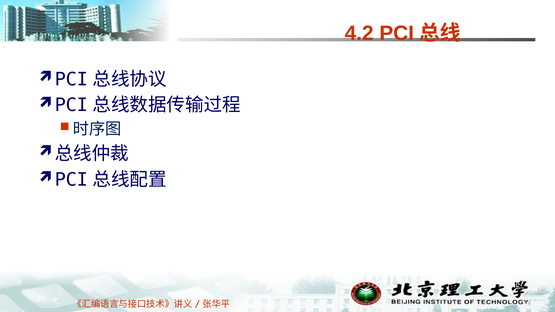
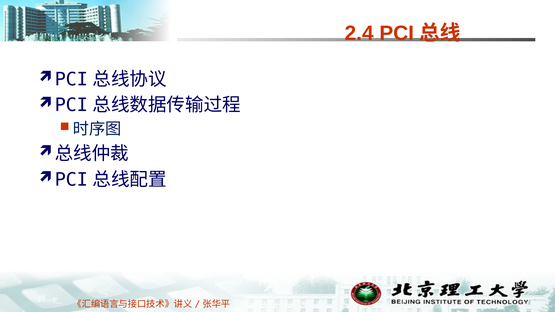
4.2: 4.2 -> 2.4 (359, 33)
